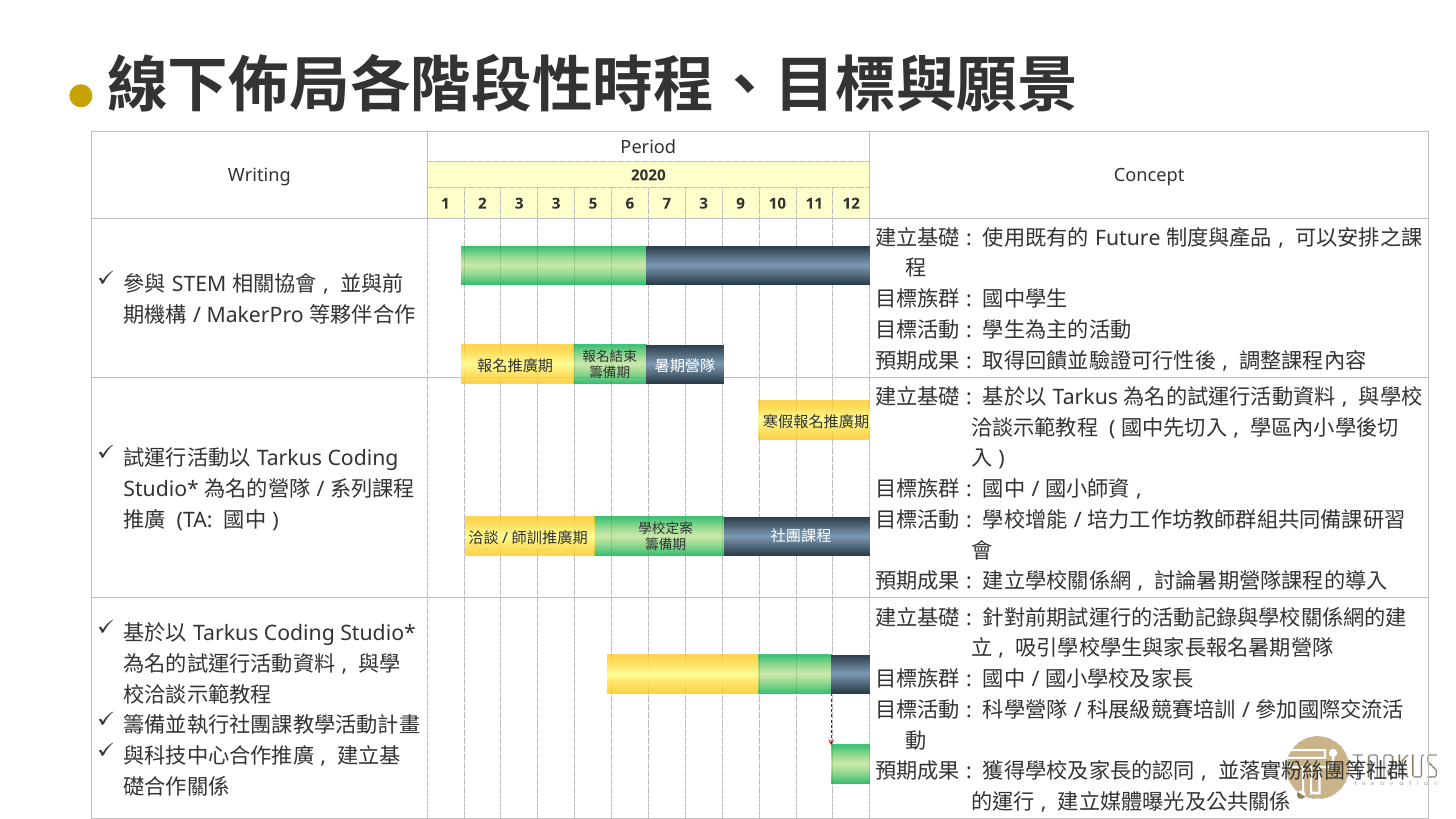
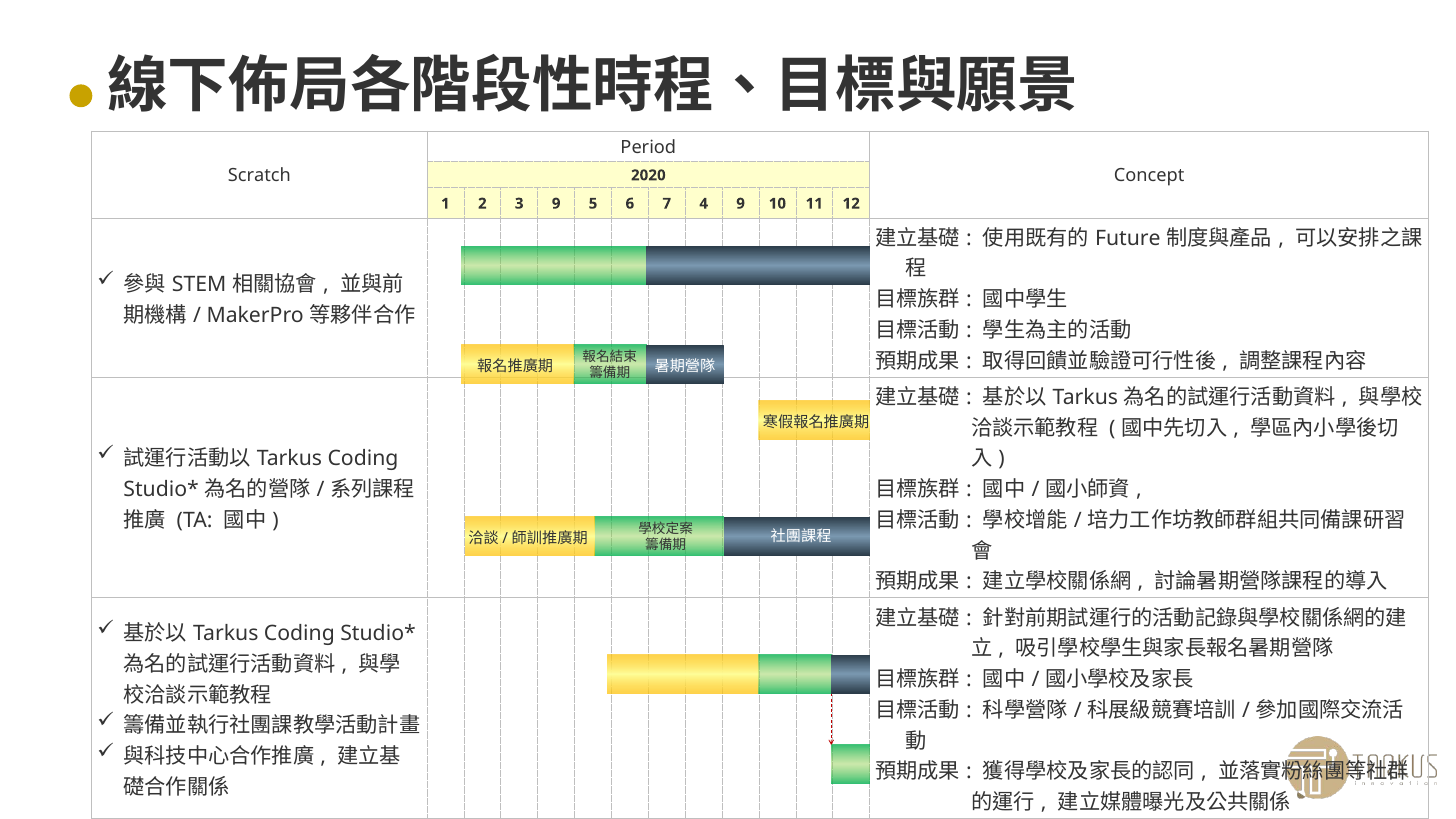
Writing: Writing -> Scratch (259, 175)
3 3: 3 -> 9 (556, 204)
7 3: 3 -> 4 (704, 204)
